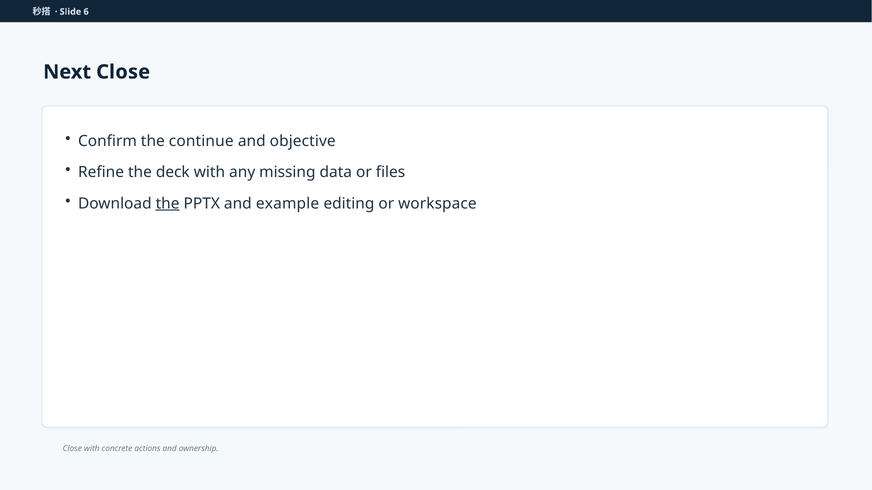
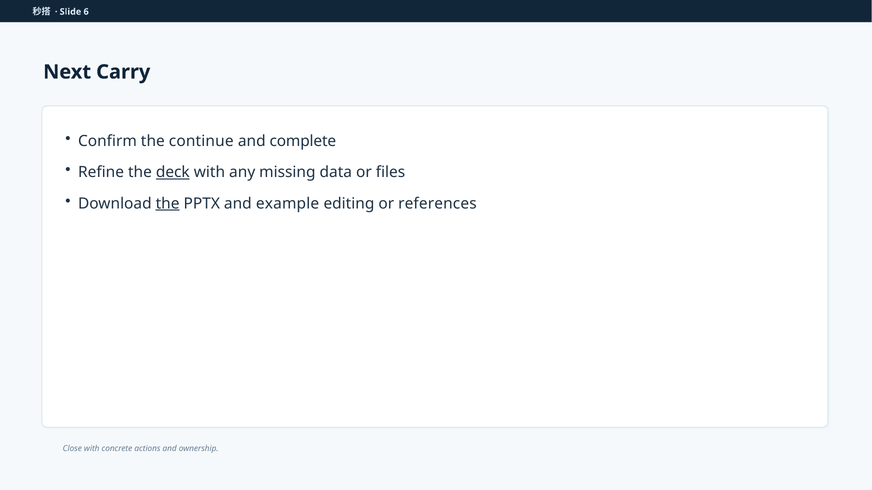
Next Close: Close -> Carry (123, 72)
objective: objective -> complete (303, 141)
deck underline: none -> present (173, 172)
workspace: workspace -> references (437, 204)
